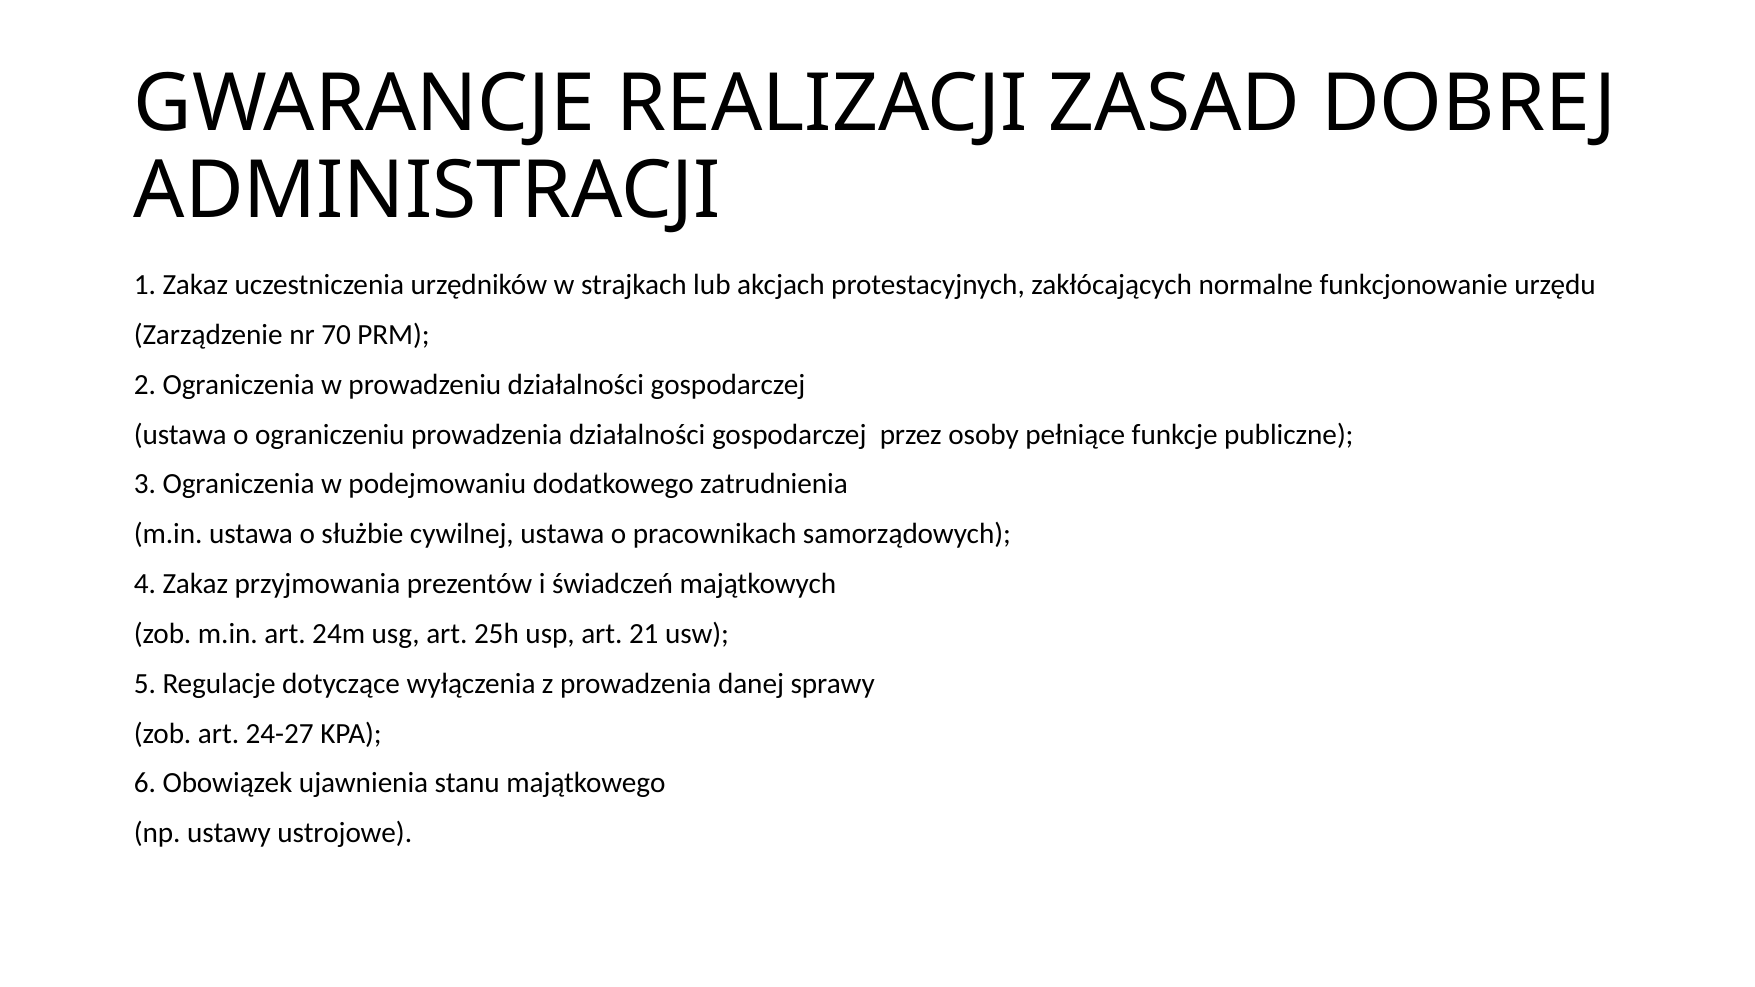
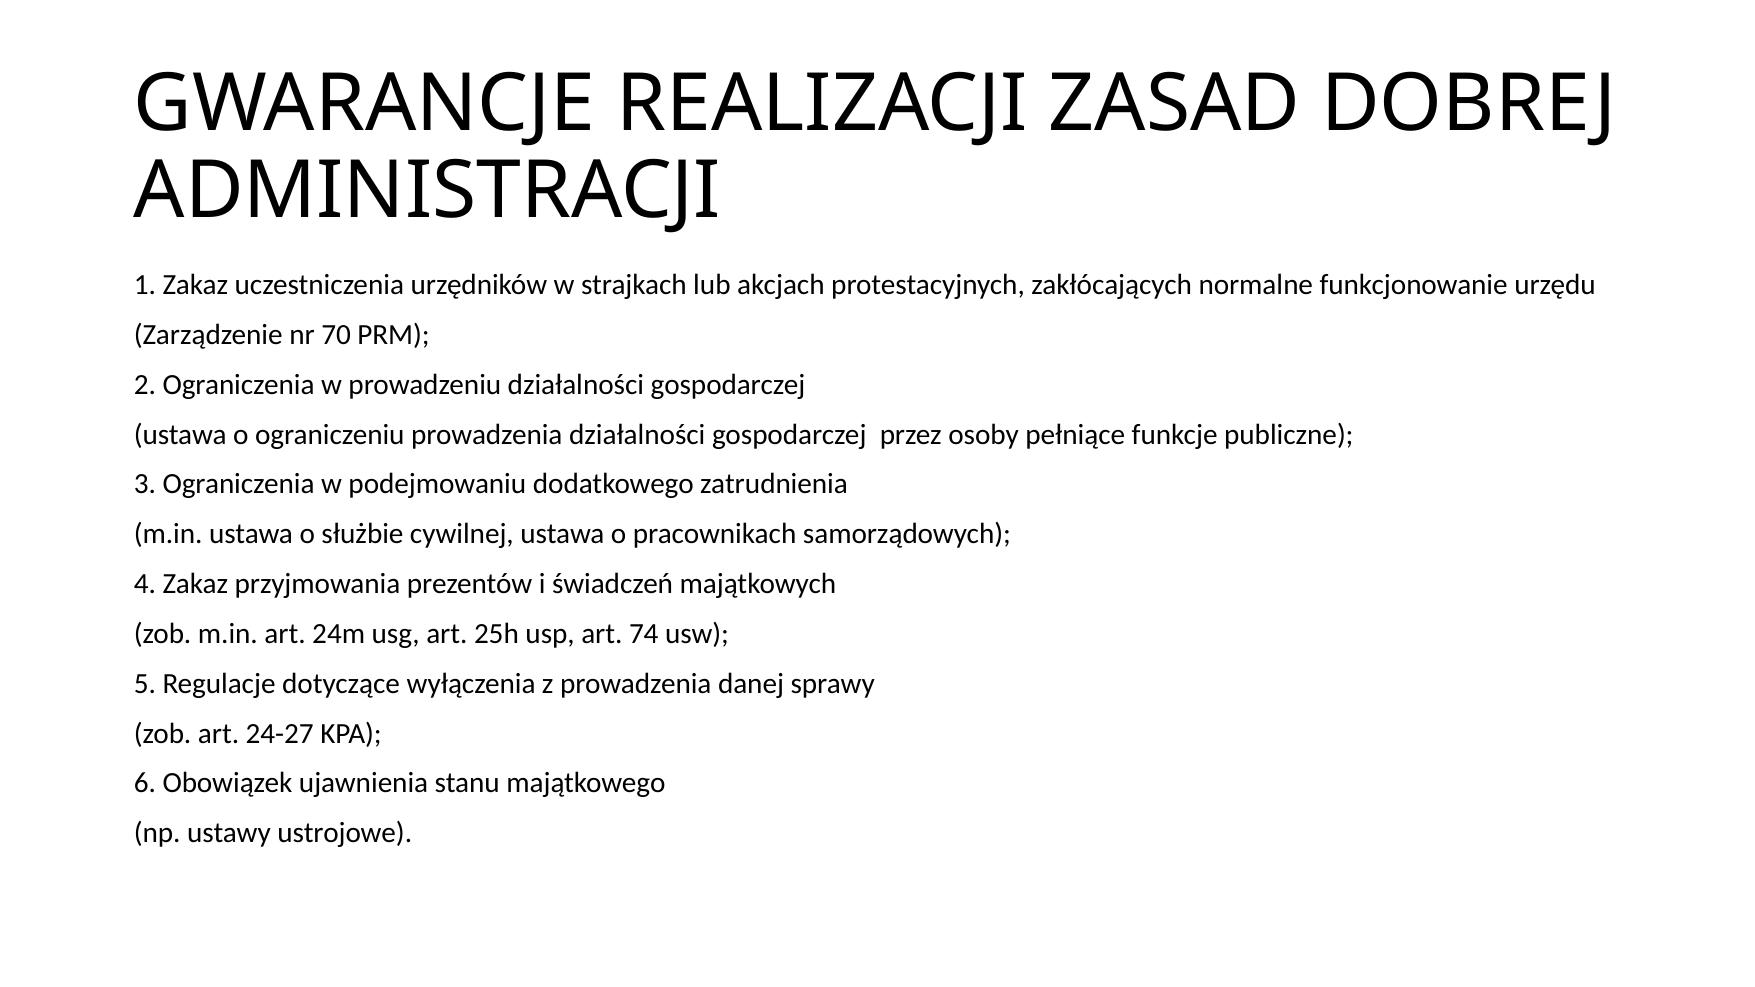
21: 21 -> 74 (644, 634)
